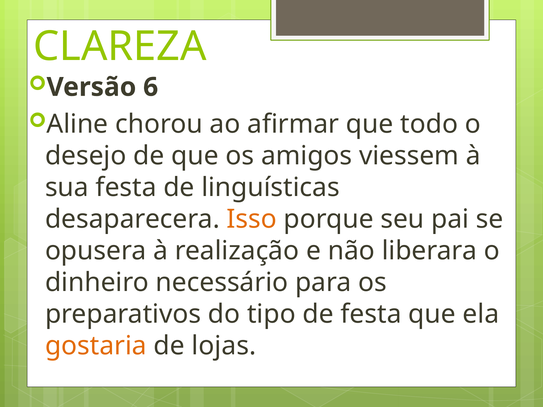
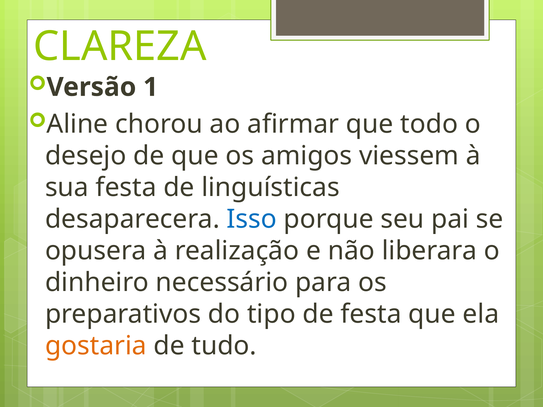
6: 6 -> 1 (151, 87)
Isso colour: orange -> blue (252, 219)
lojas: lojas -> tudo (224, 346)
